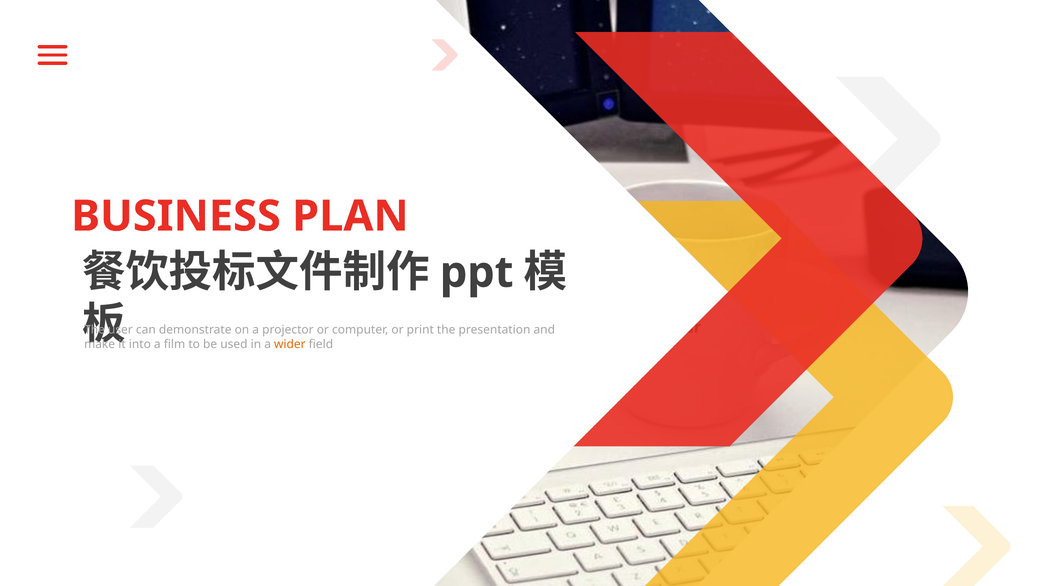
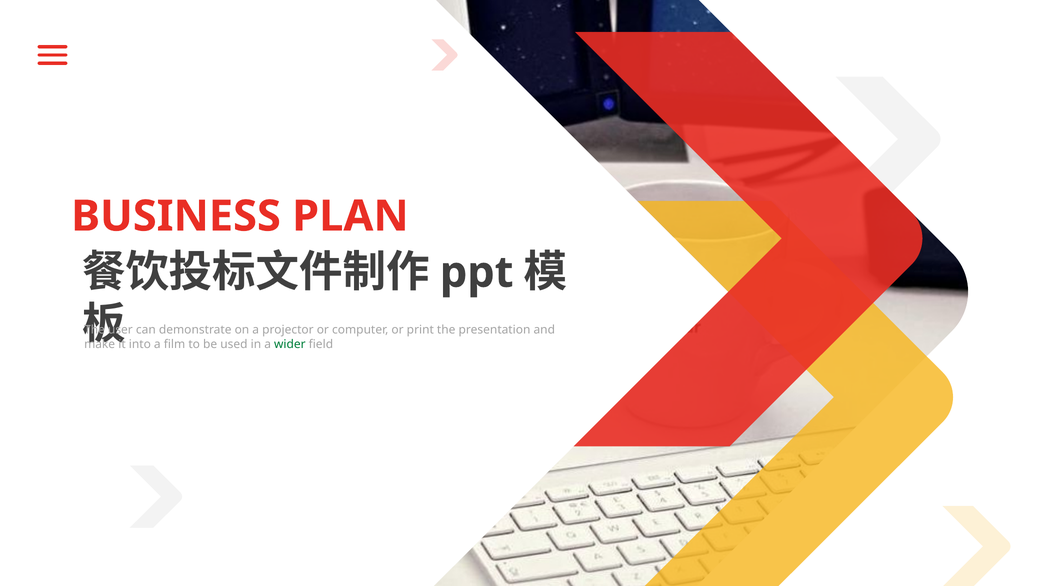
wider colour: orange -> green (290, 345)
